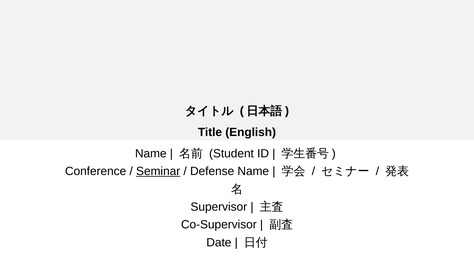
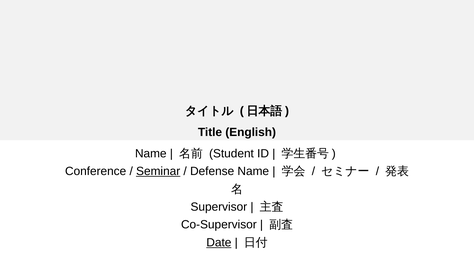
Date underline: none -> present (219, 242)
